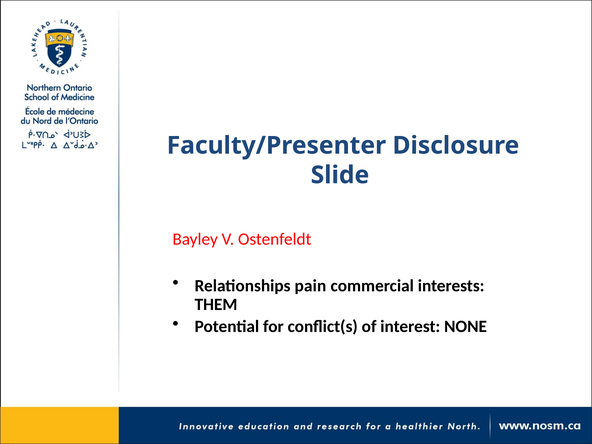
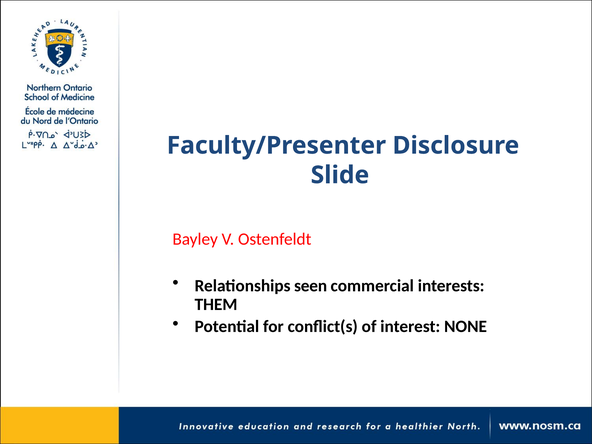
pain: pain -> seen (311, 286)
